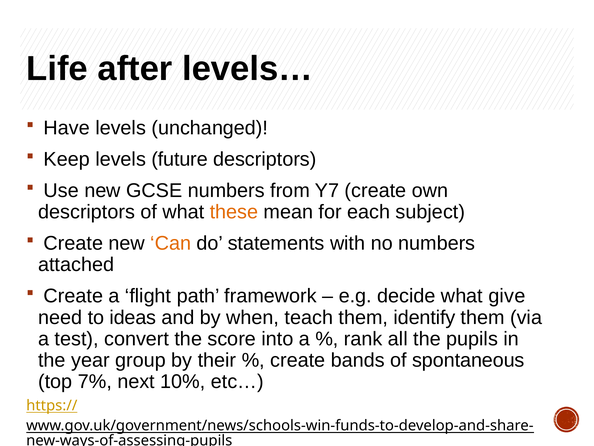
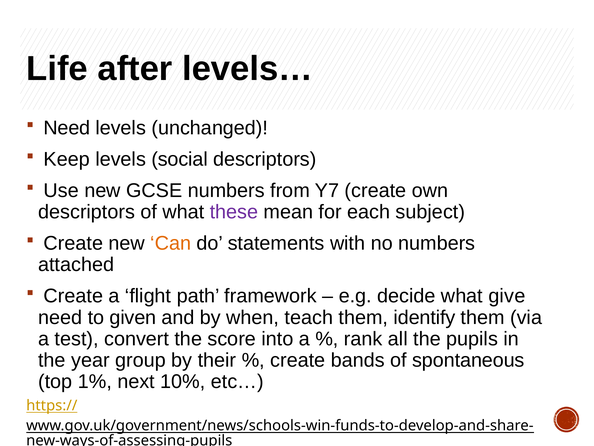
Have: Have -> Need (67, 128)
future: future -> social (180, 159)
these colour: orange -> purple (234, 212)
ideas: ideas -> given (133, 317)
7%: 7% -> 1% (95, 381)
